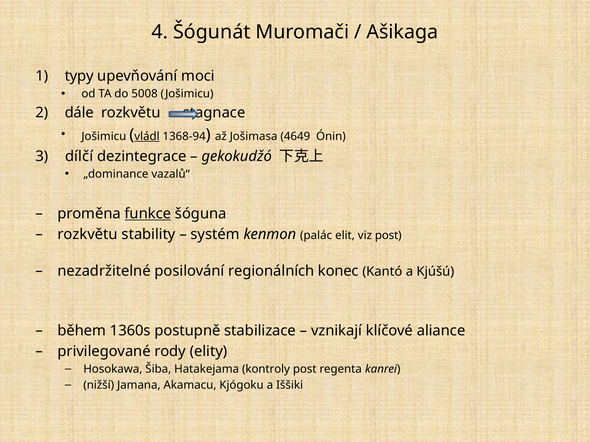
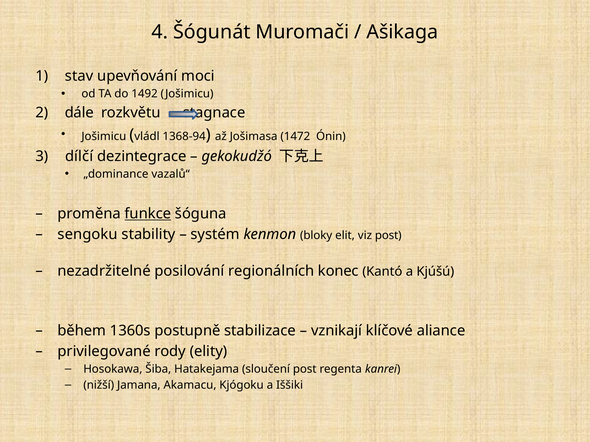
typy: typy -> stav (79, 76)
5008: 5008 -> 1492 (145, 94)
vládl underline: present -> none (147, 137)
4649: 4649 -> 1472 (295, 137)
rozkvětu: rozkvětu -> sengoku (88, 235)
palác: palác -> bloky (316, 236)
kontroly: kontroly -> sloučení (266, 369)
